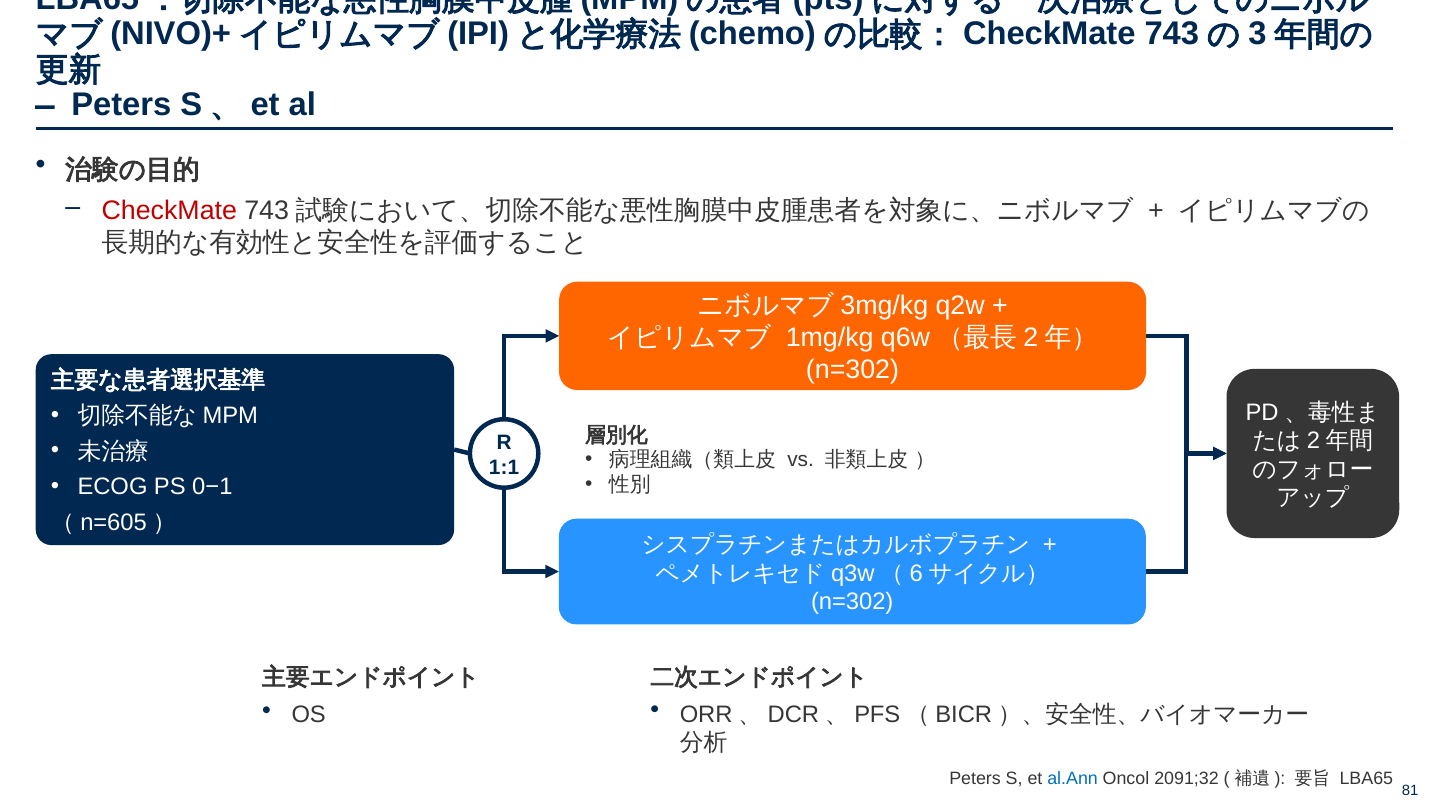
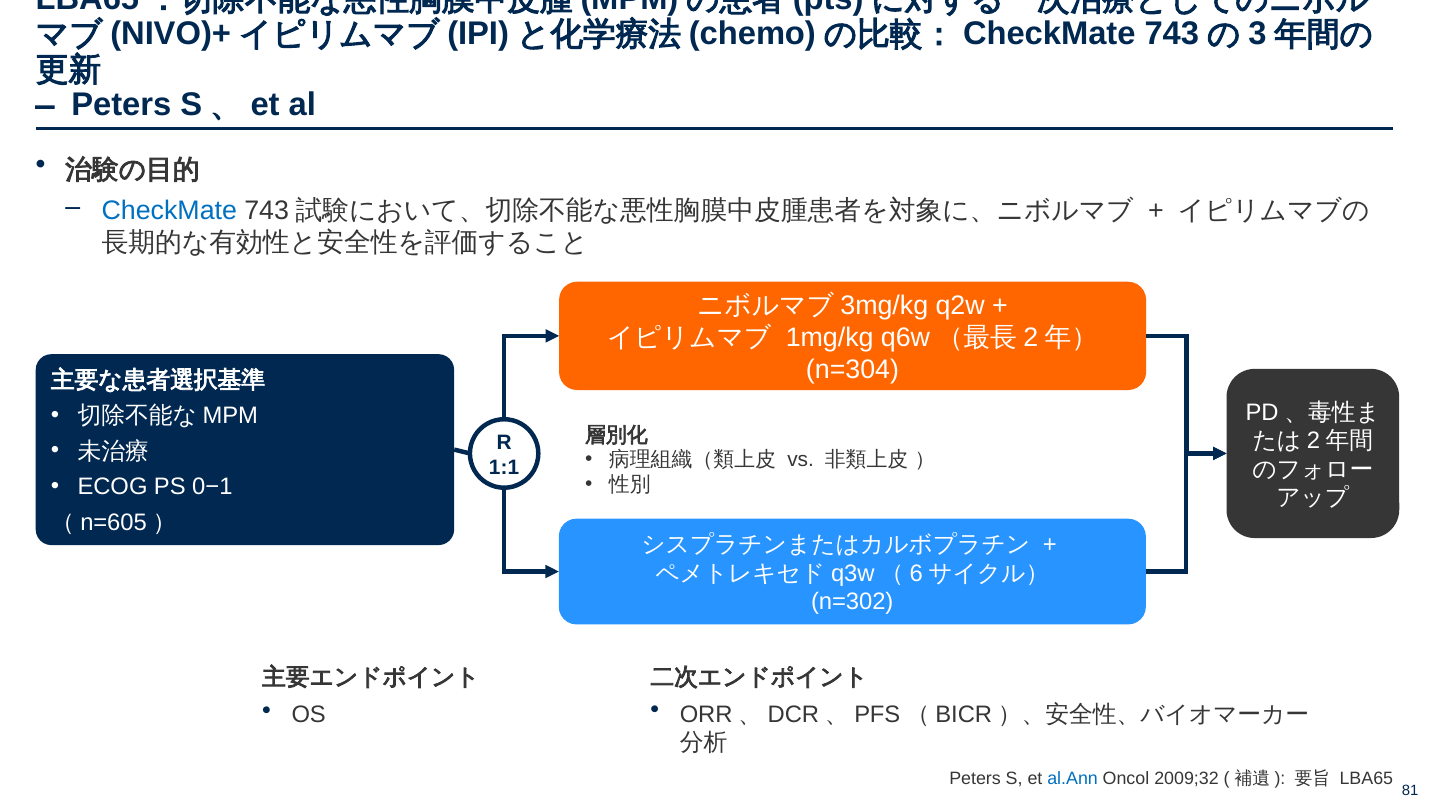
CheckMate colour: red -> blue (169, 211)
n=302: n=302 -> n=304 (853, 370)
2091;32: 2091;32 -> 2009;32 (1187, 778)
